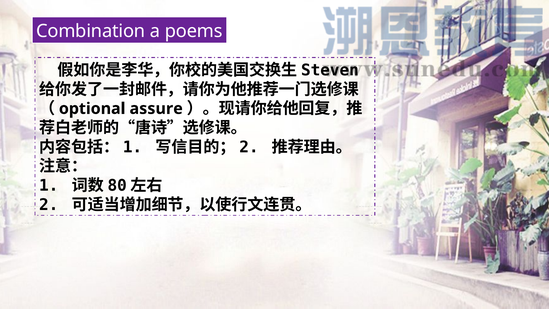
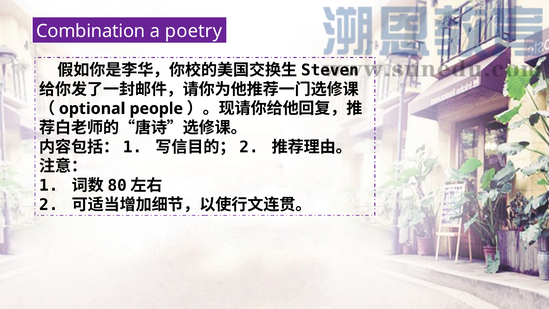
poems: poems -> poetry (194, 31)
assure: assure -> people (156, 109)
